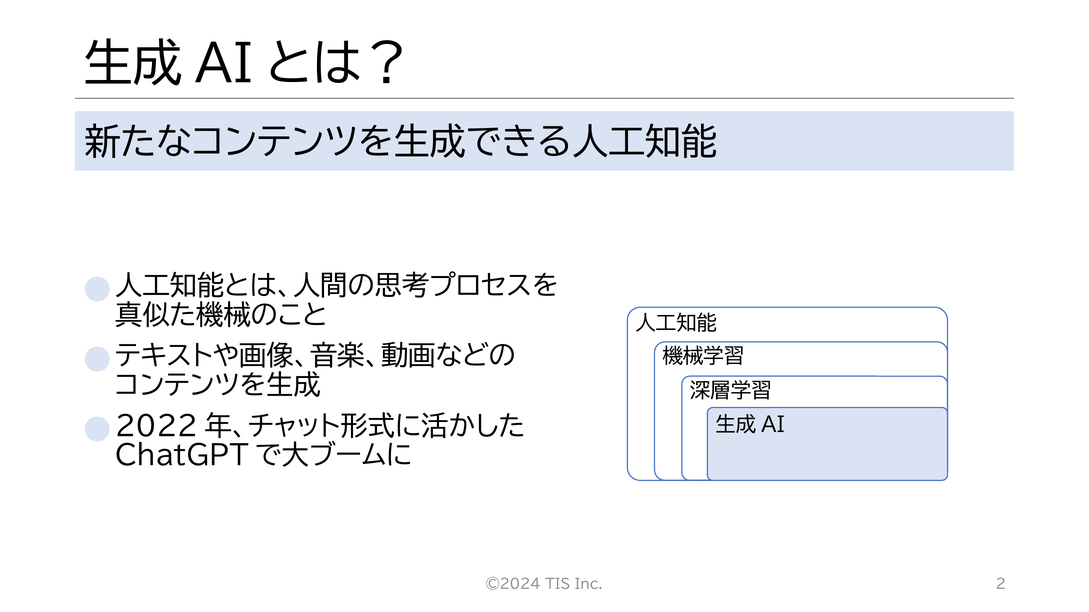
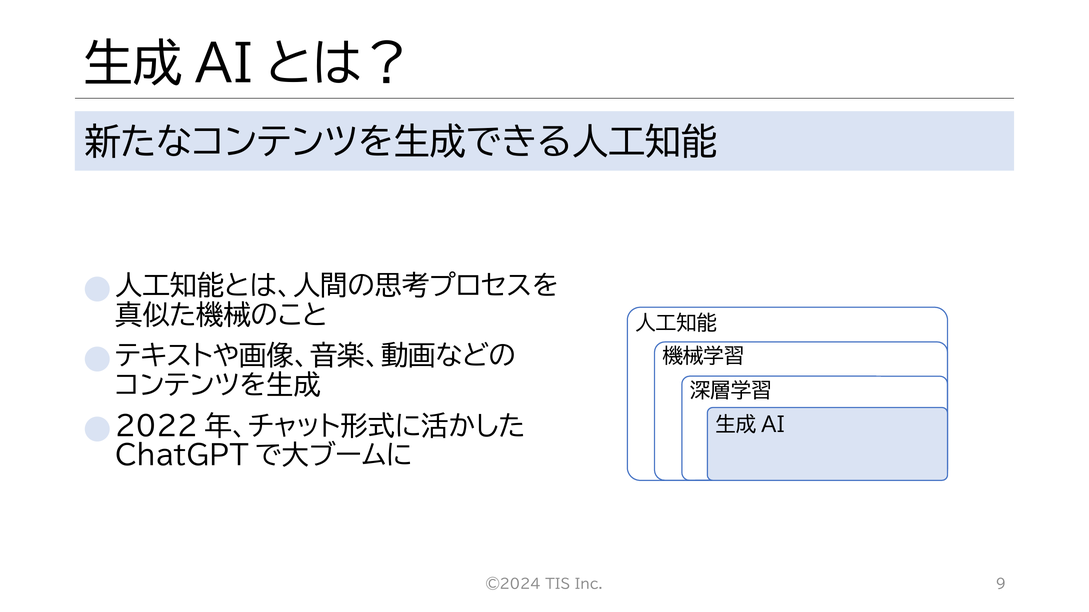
2: 2 -> 9 (1001, 585)
